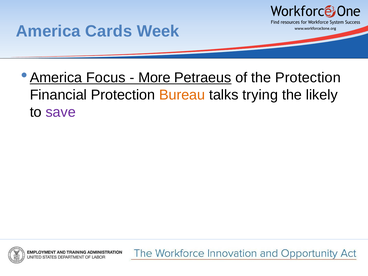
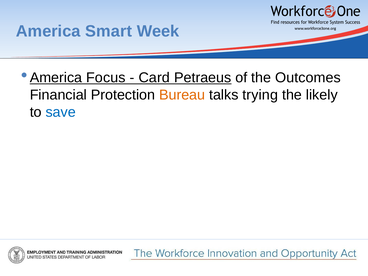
Cards: Cards -> Smart (109, 31)
More: More -> Card (154, 78)
the Protection: Protection -> Outcomes (308, 78)
save colour: purple -> blue (61, 112)
